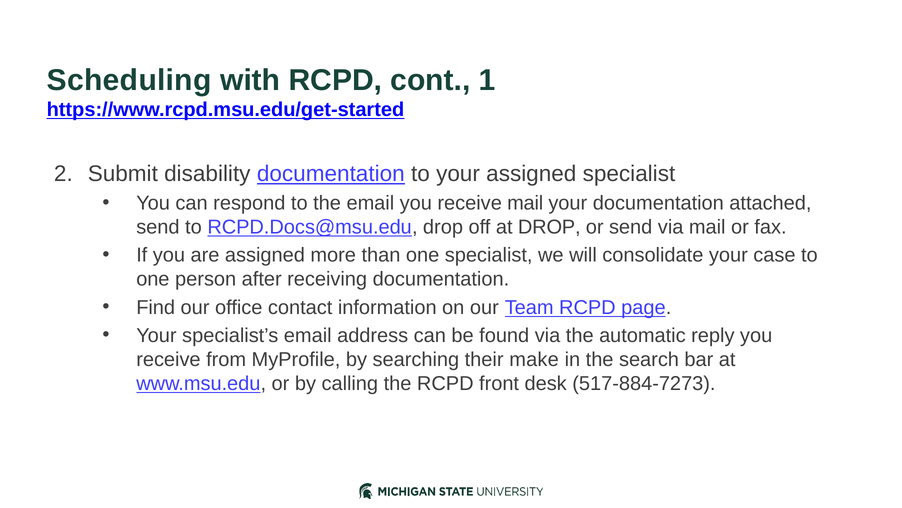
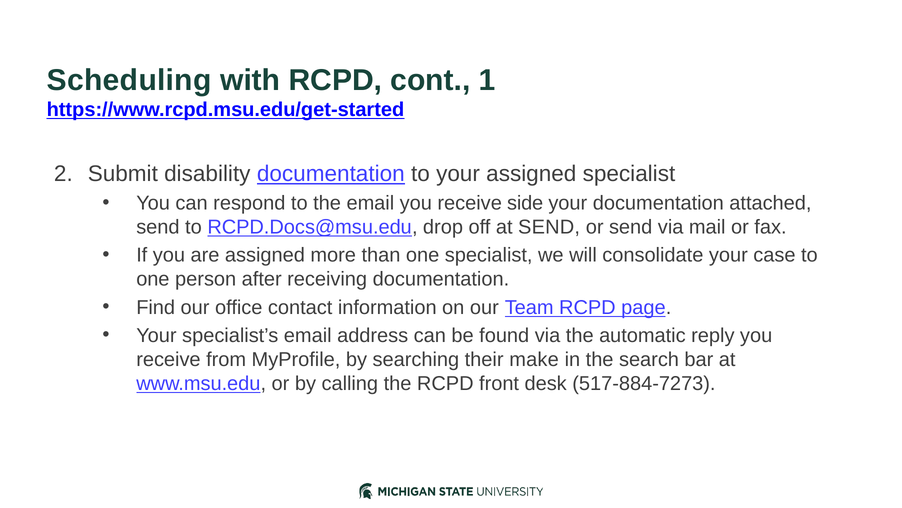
receive mail: mail -> side (525, 203)
at DROP: DROP -> SEND (549, 227)
